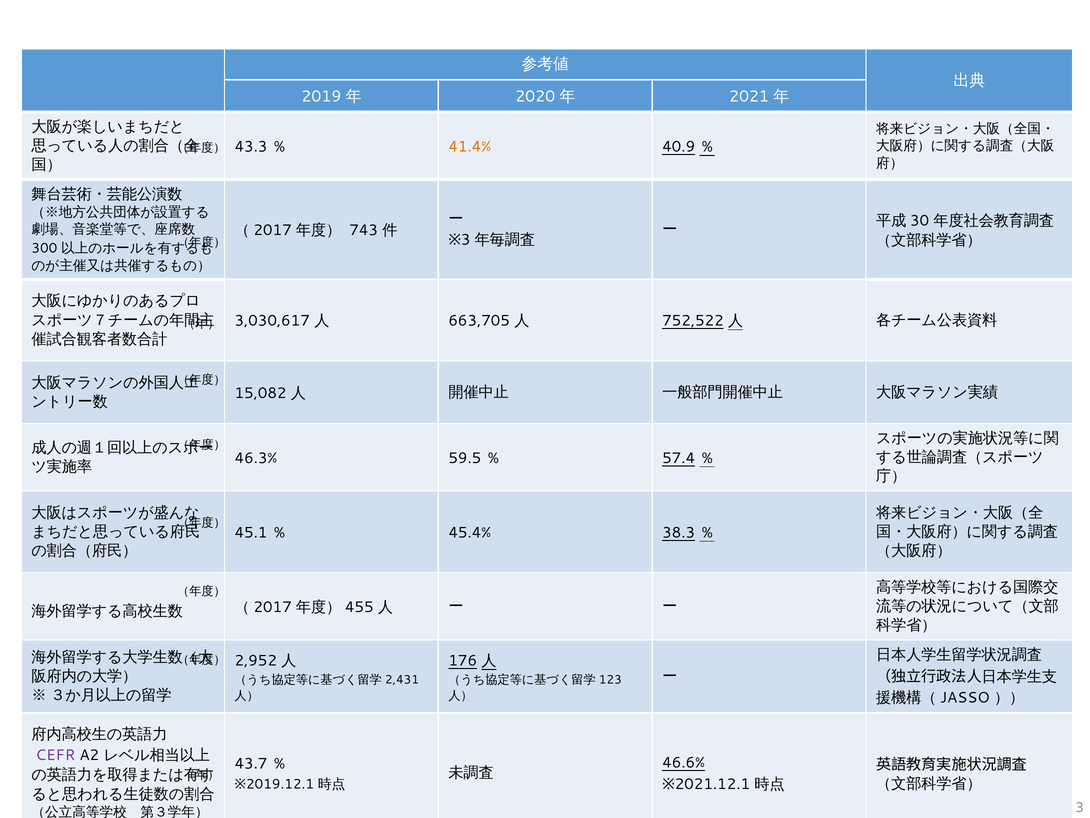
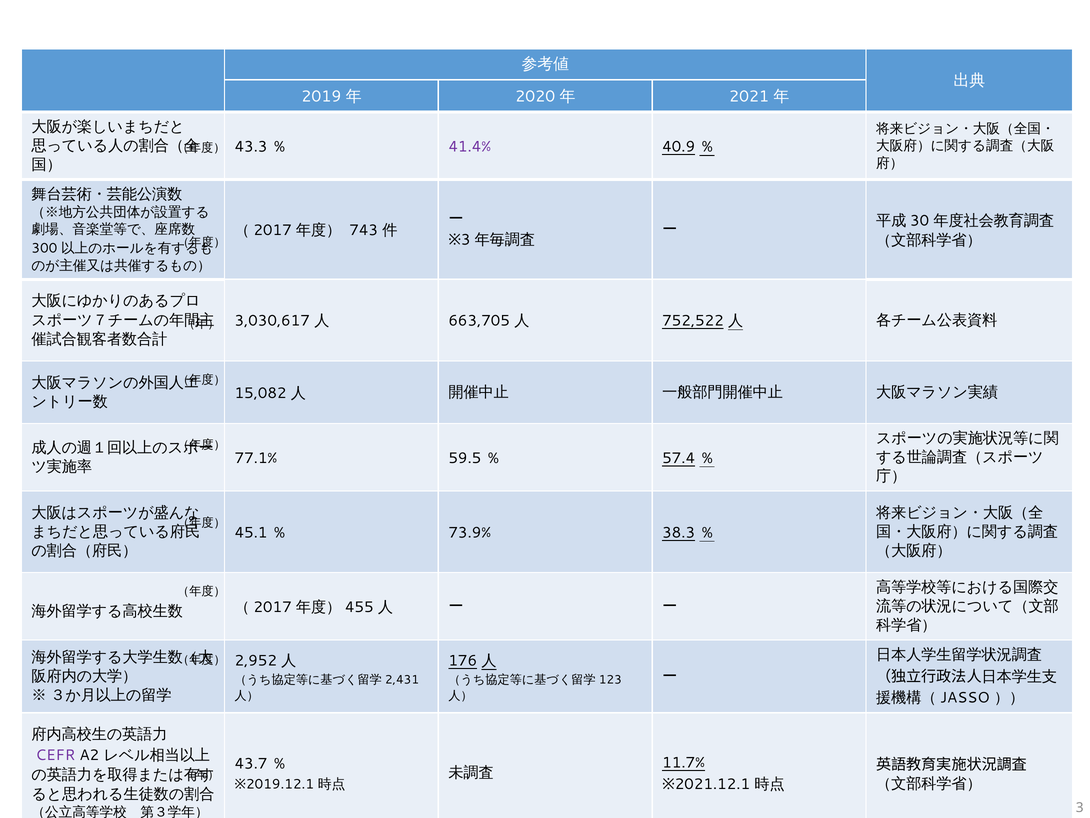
41.4% colour: orange -> purple (470, 147)
46.3%: 46.3% -> 77.1% (256, 458)
45.4%: 45.4% -> 73.9% (470, 532)
46.6%: 46.6% -> 11.7% (684, 762)
